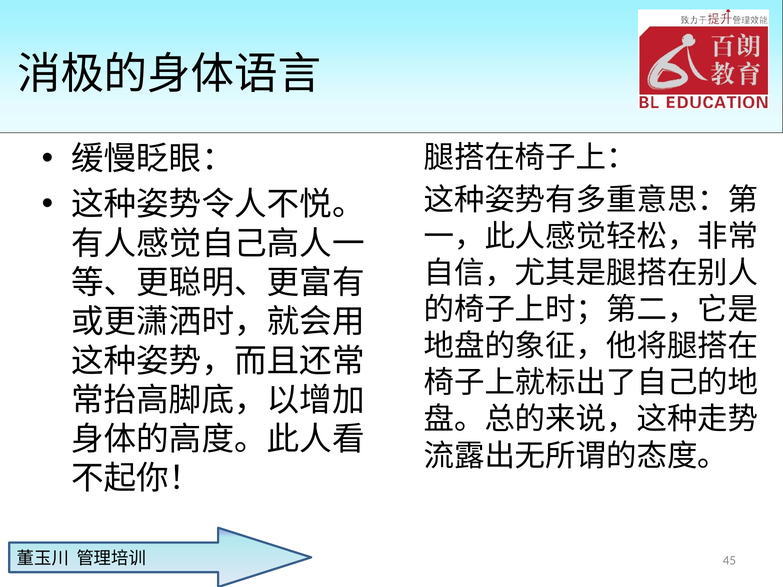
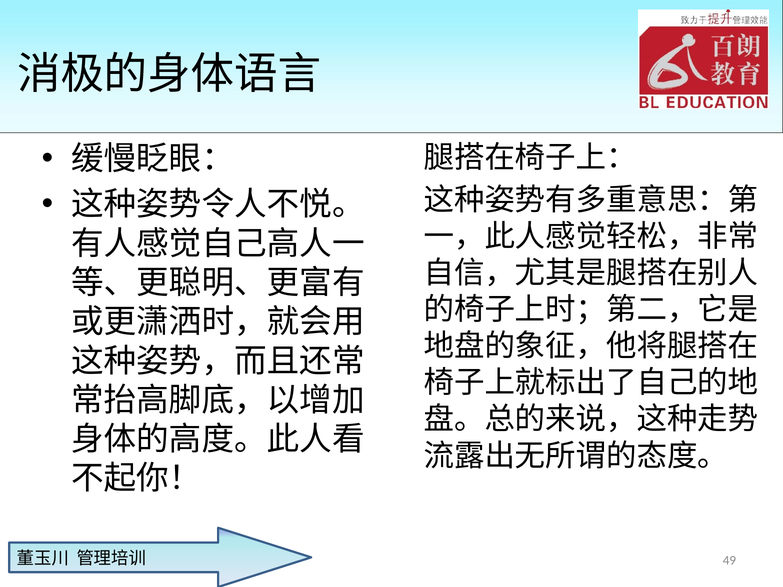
45: 45 -> 49 (729, 561)
